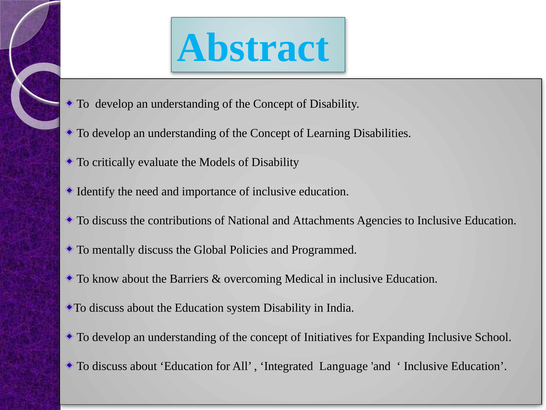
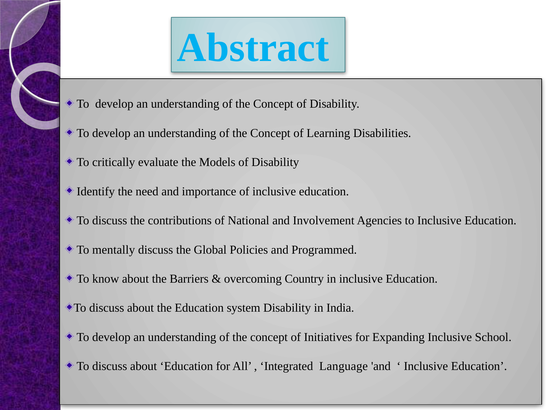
Attachments: Attachments -> Involvement (324, 220)
Medical: Medical -> Country (304, 278)
